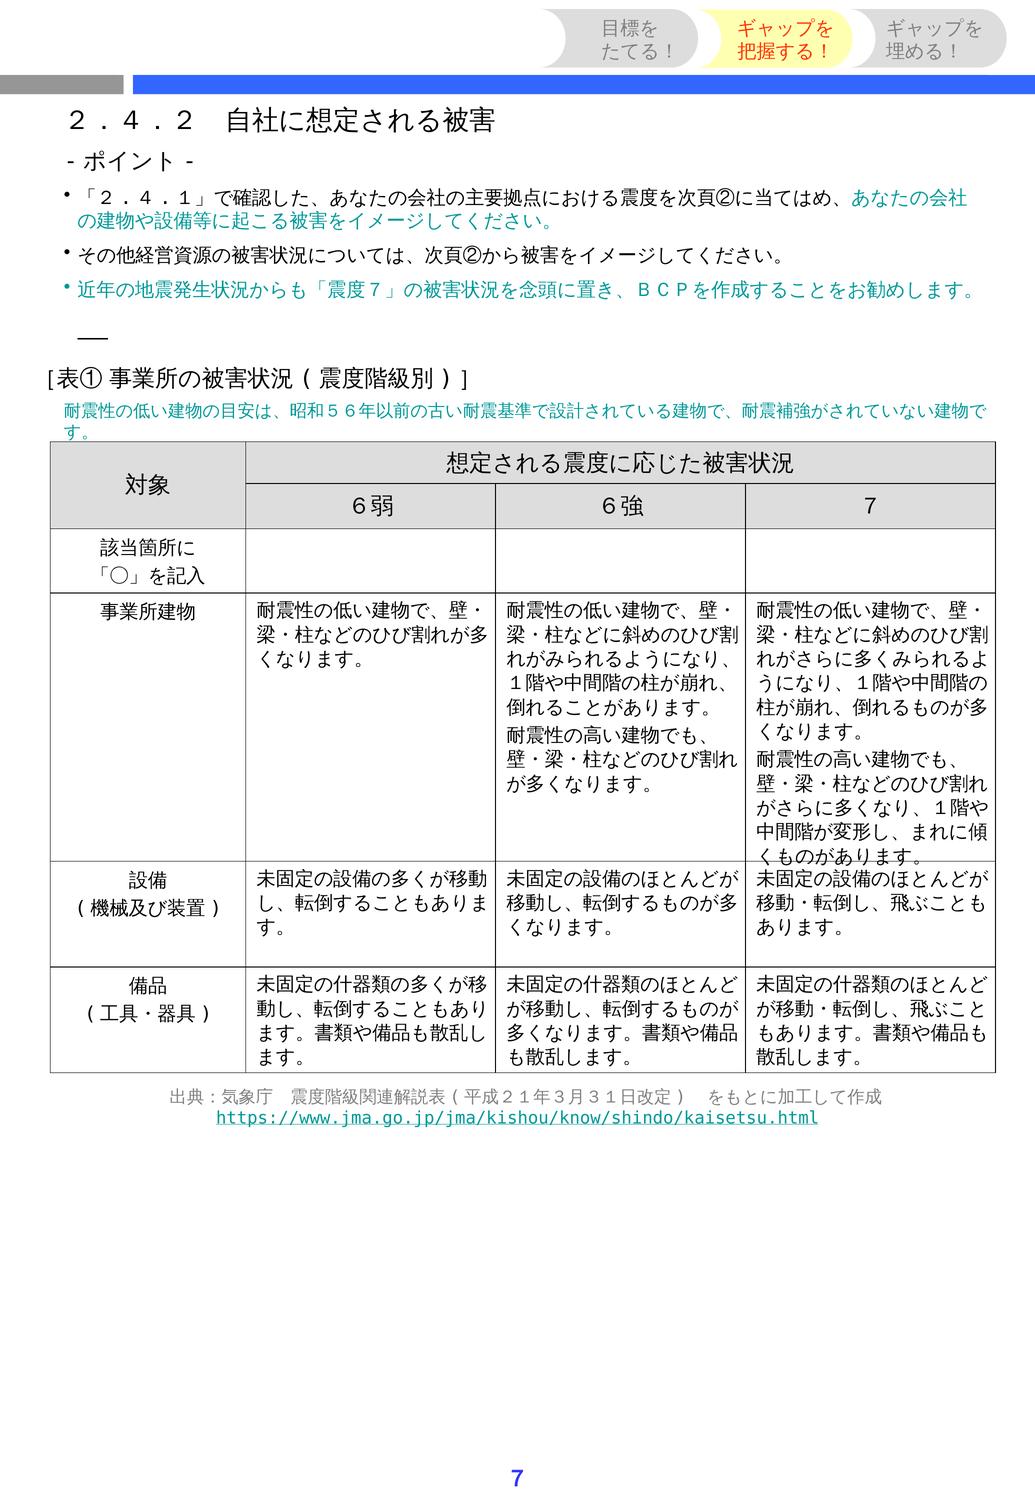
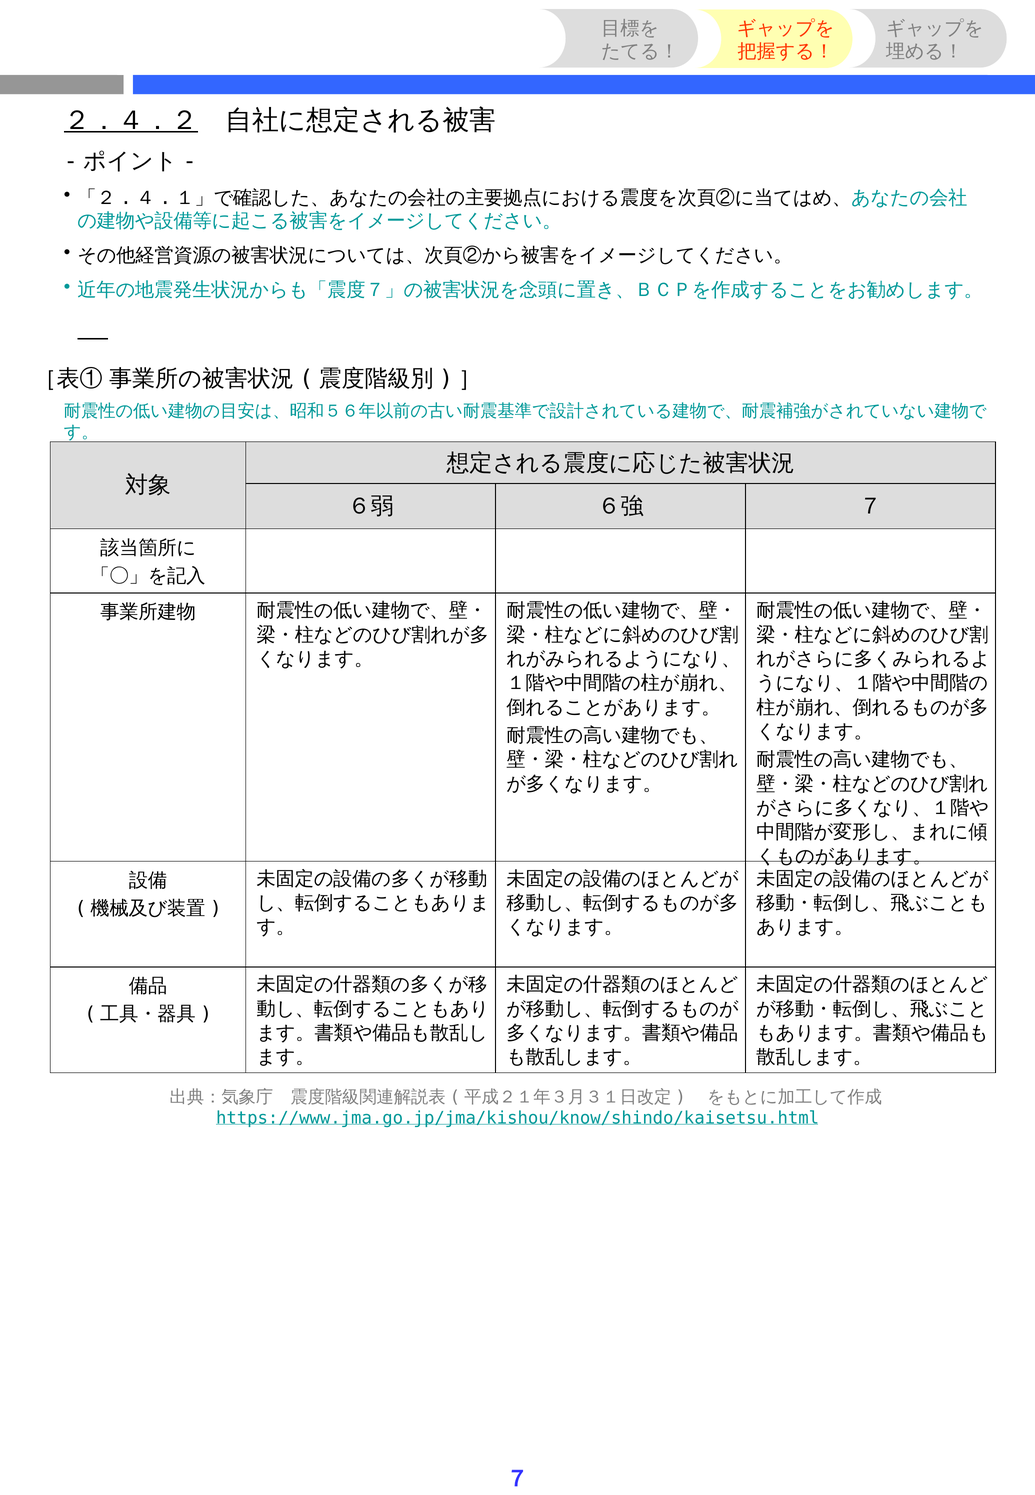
２．４．２ underline: none -> present (131, 120)
